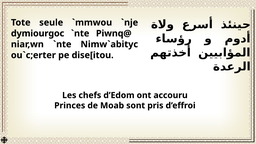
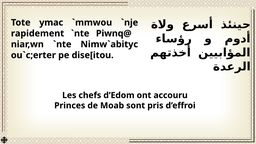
seule: seule -> ymac (51, 23)
dymiourgoc: dymiourgoc -> rapidement (38, 33)
